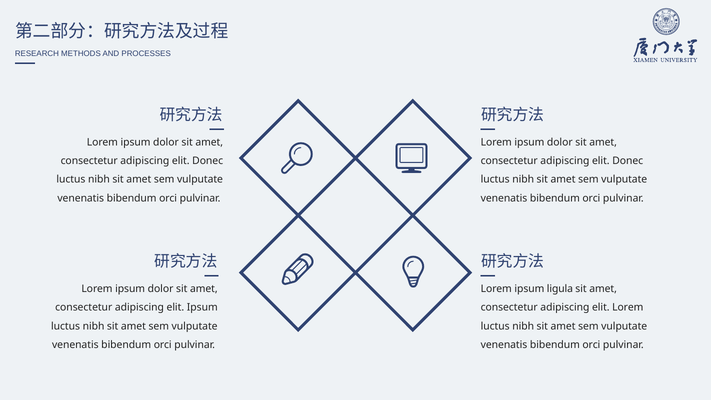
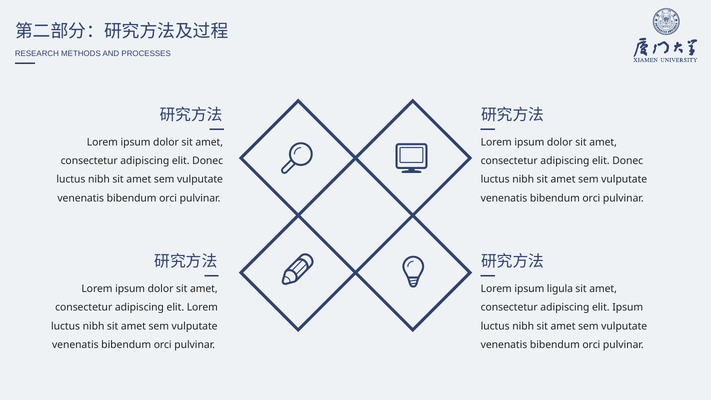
elit Ipsum: Ipsum -> Lorem (202, 308)
elit Lorem: Lorem -> Ipsum (628, 308)
